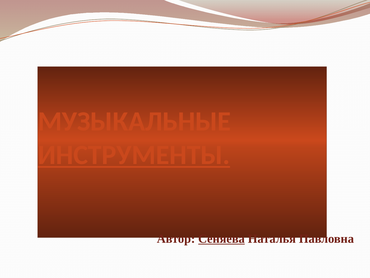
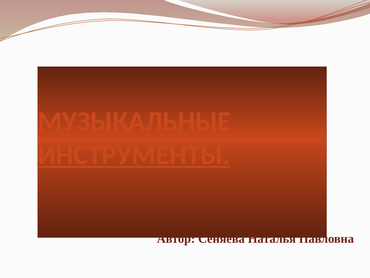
Сеняева underline: present -> none (221, 238)
